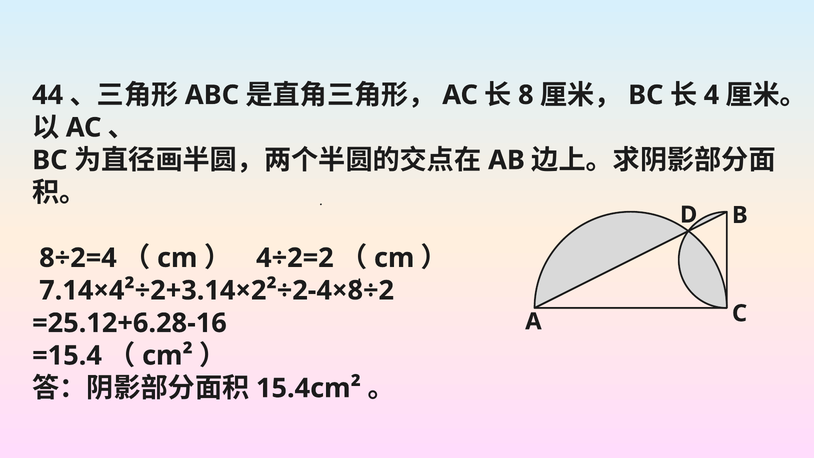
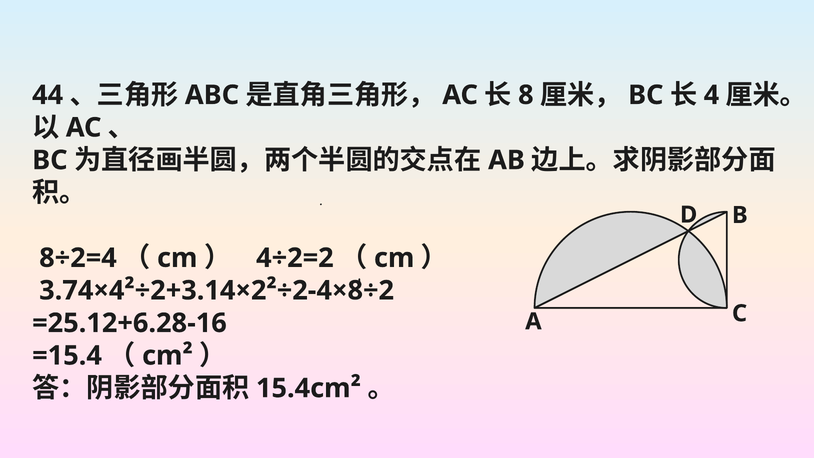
7.14×4²÷2+3.14×2²÷2-4×8÷2: 7.14×4²÷2+3.14×2²÷2-4×8÷2 -> 3.74×4²÷2+3.14×2²÷2-4×8÷2 (217, 290)
